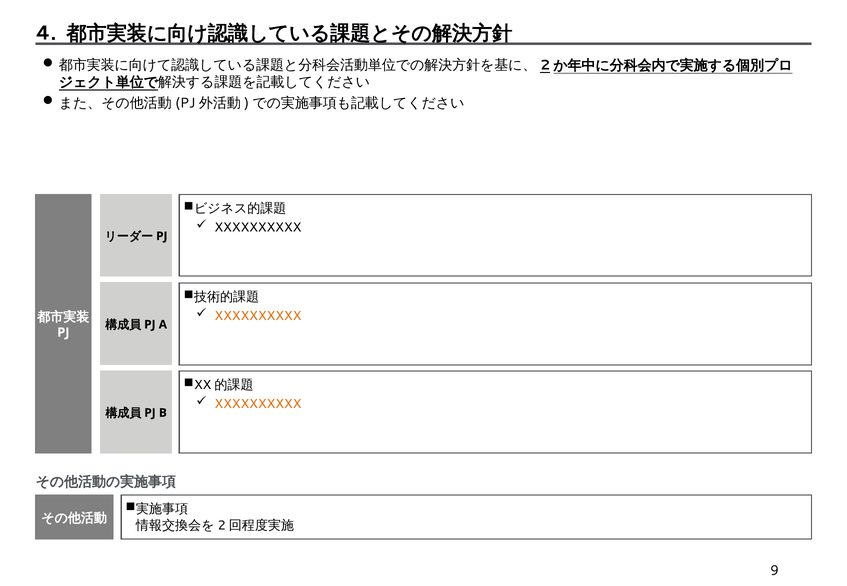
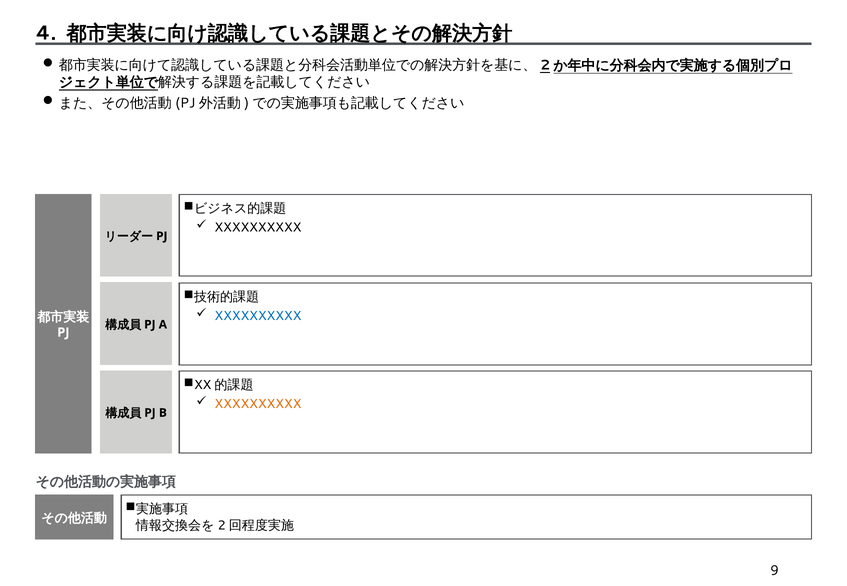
XXXXXXXXXX colour: orange -> blue (258, 316)
